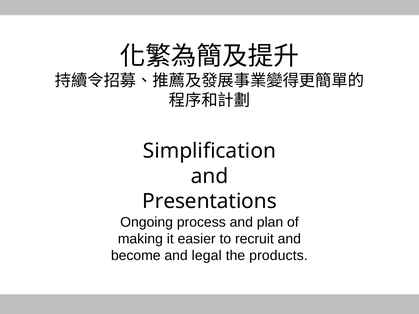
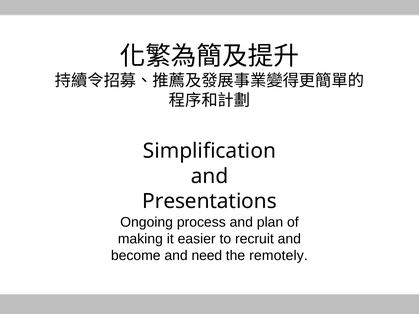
legal: legal -> need (207, 256)
products: products -> remotely (278, 256)
